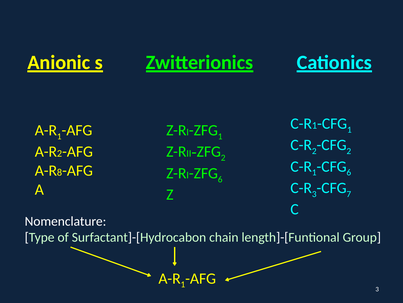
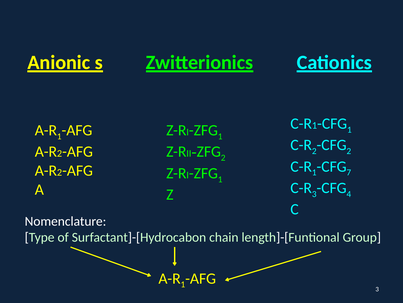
6: 6 -> 7 (349, 172)
8: 8 -> 2 (60, 172)
6: 6 -> 1 (220, 179)
7: 7 -> 4 (349, 194)
